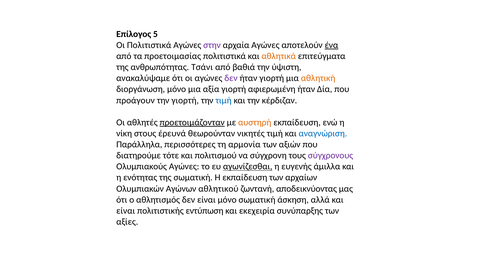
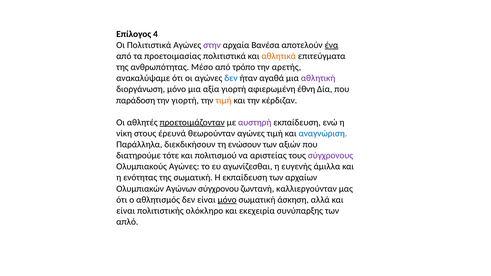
5: 5 -> 4 (155, 34)
αρχαία Αγώνες: Αγώνες -> Βανέσα (265, 45)
Τσάνι: Τσάνι -> Μέσο (202, 67)
βαθιά: βαθιά -> τρόπο (244, 67)
ύψιστη: ύψιστη -> αρετής (286, 67)
δεν colour: purple -> blue (231, 78)
ήταν γιορτή: γιορτή -> αγαθά (272, 78)
αθλητική colour: orange -> purple (318, 78)
αφιερωμένη ήταν: ήταν -> έθνη (306, 89)
προάγουν: προάγουν -> παράδοση (136, 100)
τιμή colour: blue -> orange (224, 100)
αυστηρή colour: orange -> purple (255, 122)
θεωρούνταν νικητές: νικητές -> αγώνες (251, 134)
περισσότερες: περισσότερες -> διεκδικήσουν (190, 145)
αρμονία: αρμονία -> ενώσουν (244, 145)
σύγχρονη: σύγχρονη -> αριστείας (268, 156)
αγωνίζεσθαι underline: present -> none (248, 167)
αθλητικού: αθλητικού -> σύγχρονου (219, 189)
αποδεικνύοντας: αποδεικνύοντας -> καλλιεργούνταν (307, 189)
μόνο underline: none -> present (227, 200)
εντύπωση: εντύπωση -> ολόκληρο (204, 211)
αξίες: αξίες -> απλό (127, 222)
